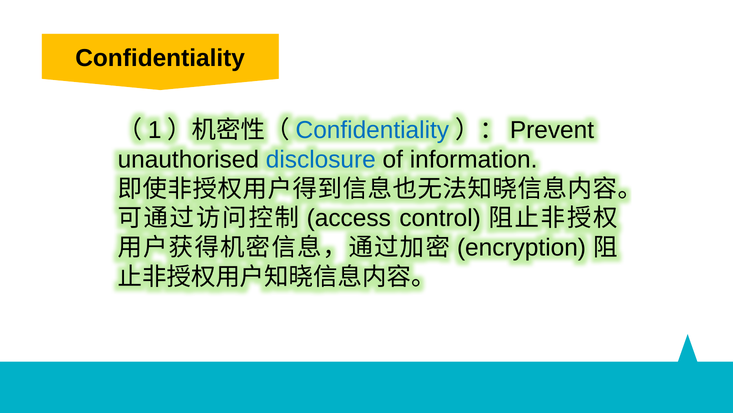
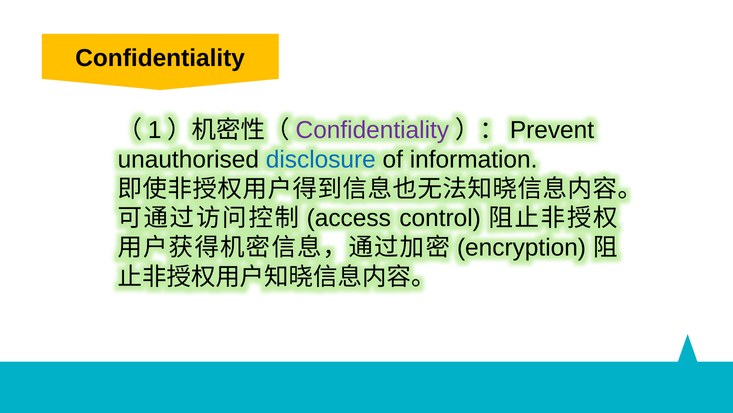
Confidentiality colour: blue -> purple (372, 130)
